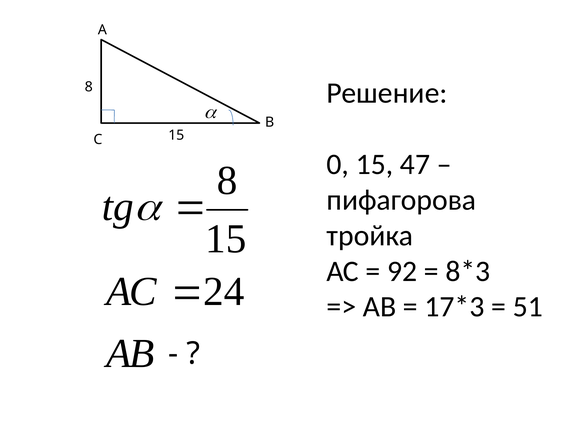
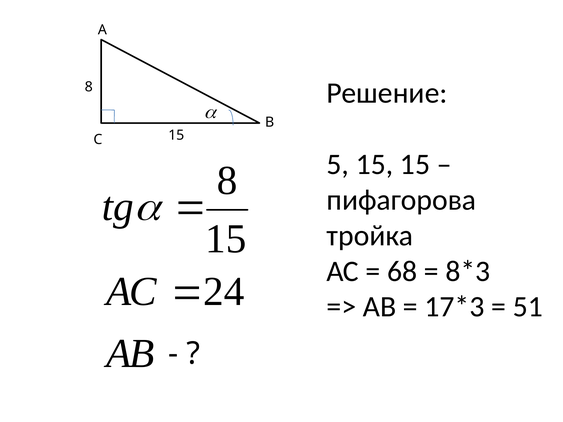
0: 0 -> 5 (338, 164)
15 47: 47 -> 15 (415, 164)
92: 92 -> 68 (402, 271)
